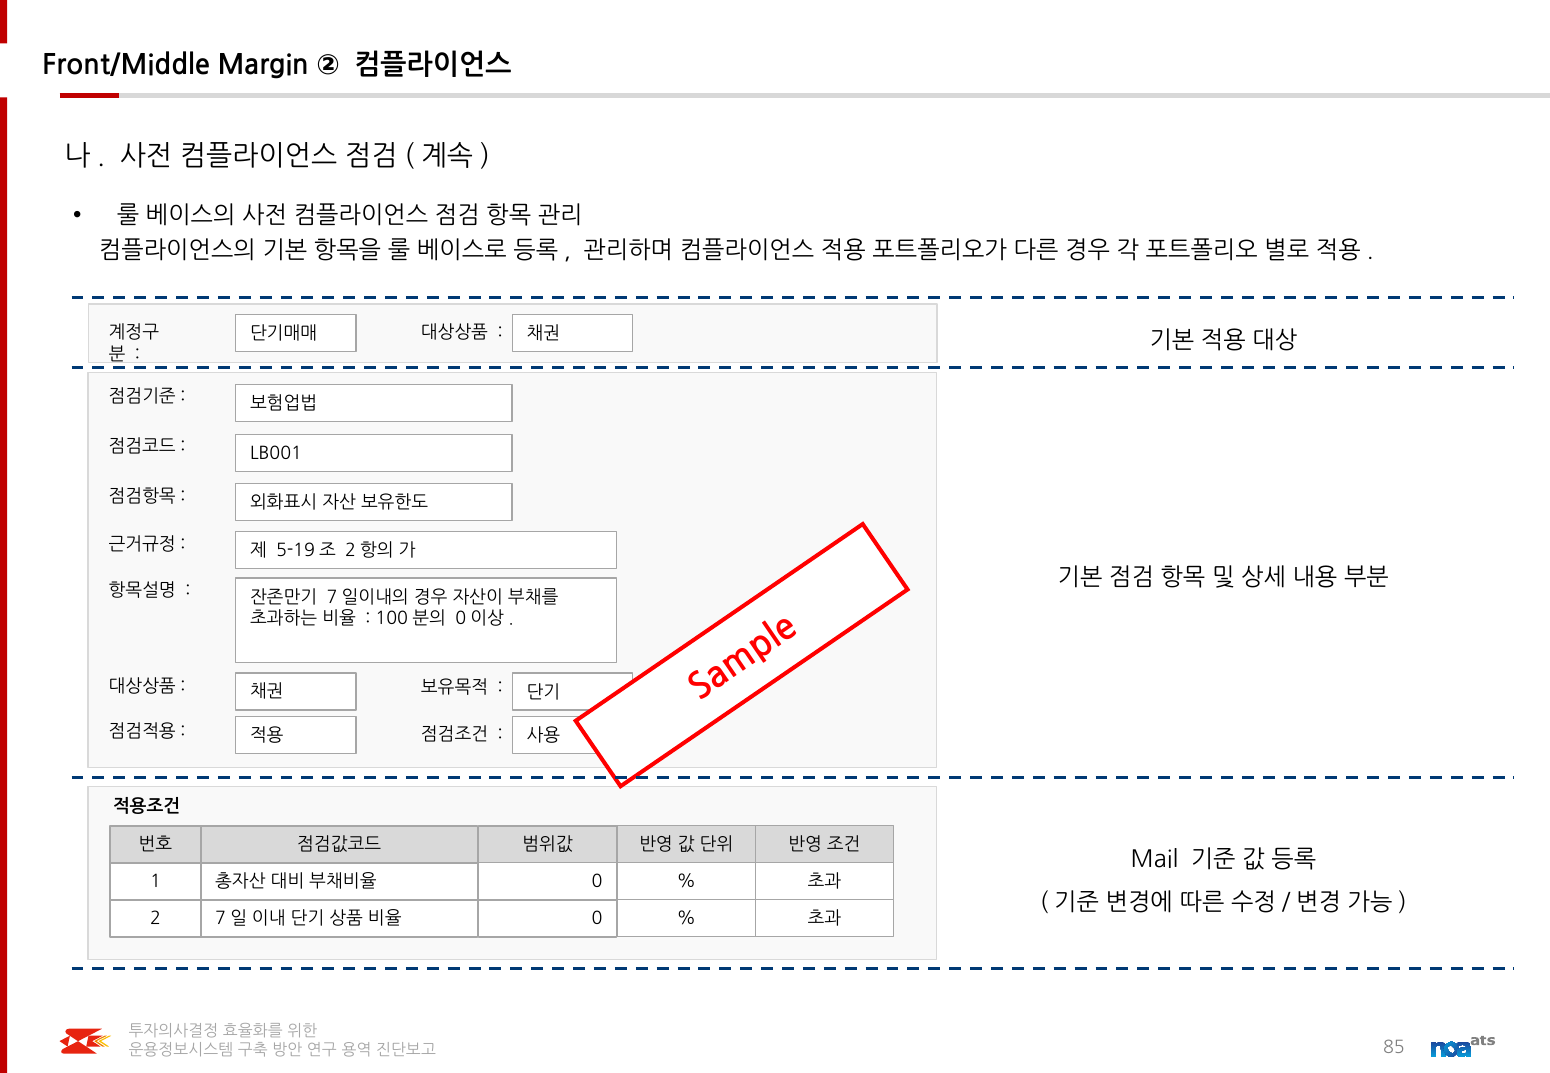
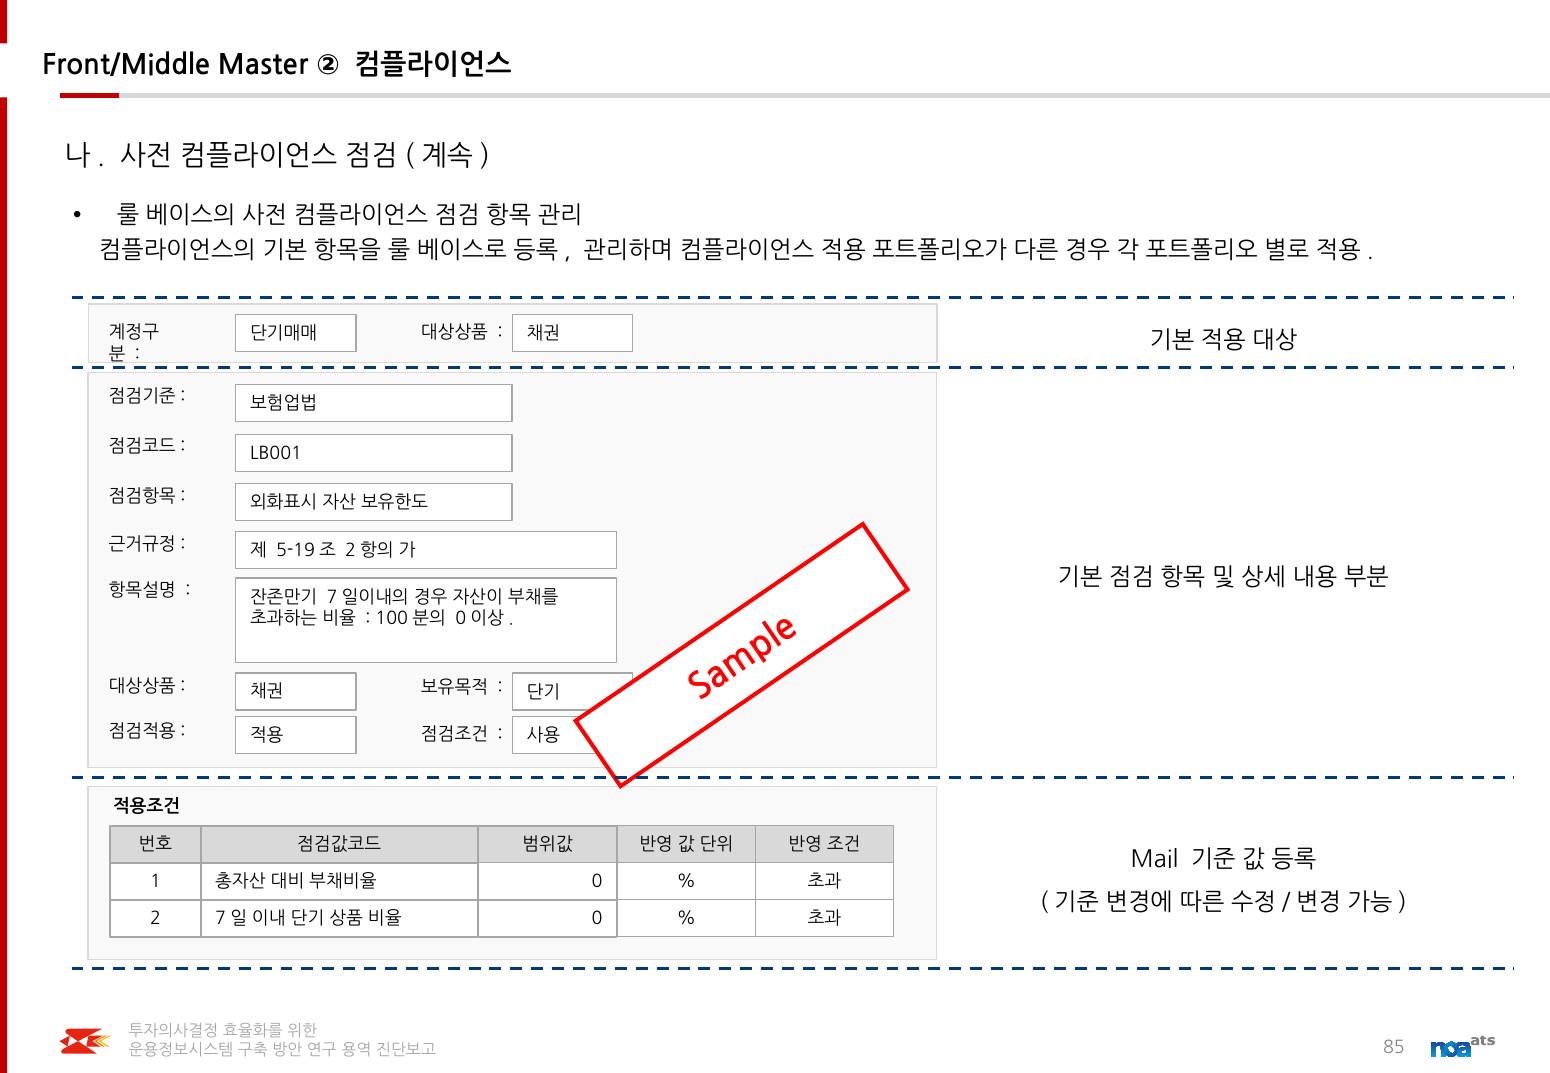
Margin: Margin -> Master (263, 65)
